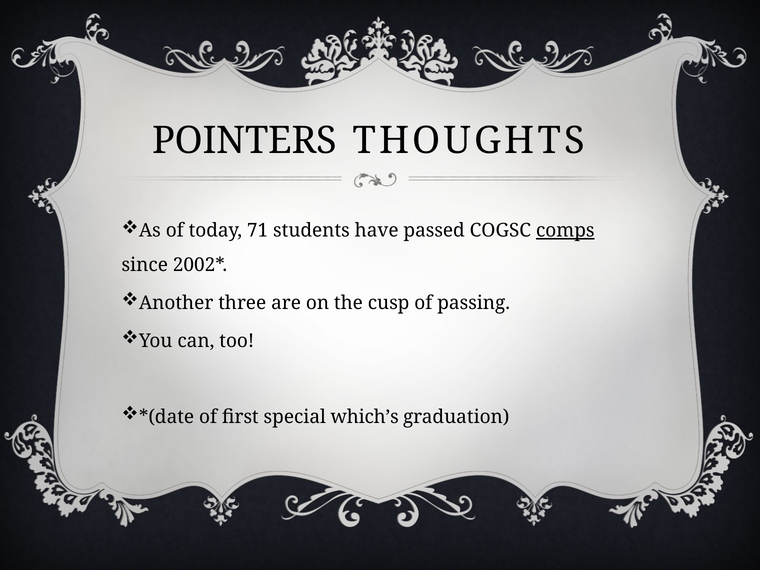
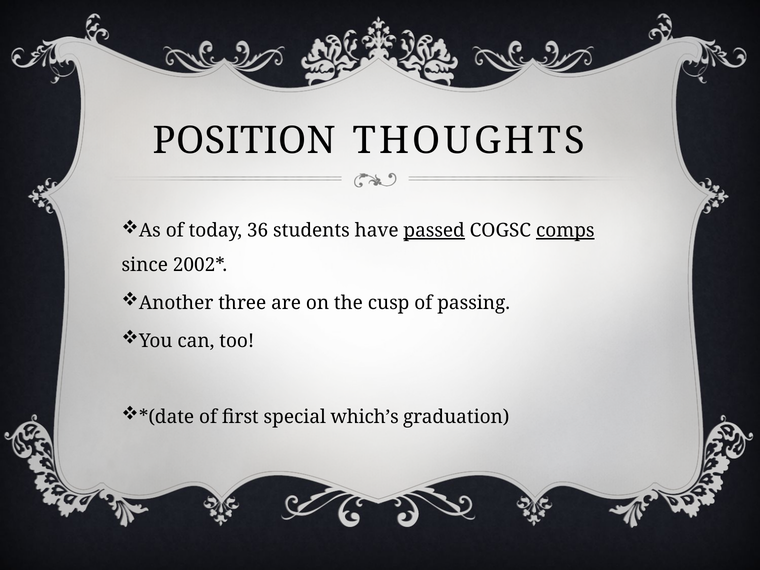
POINTERS: POINTERS -> POSITION (244, 141)
71: 71 -> 36 (258, 231)
passed underline: none -> present (434, 231)
